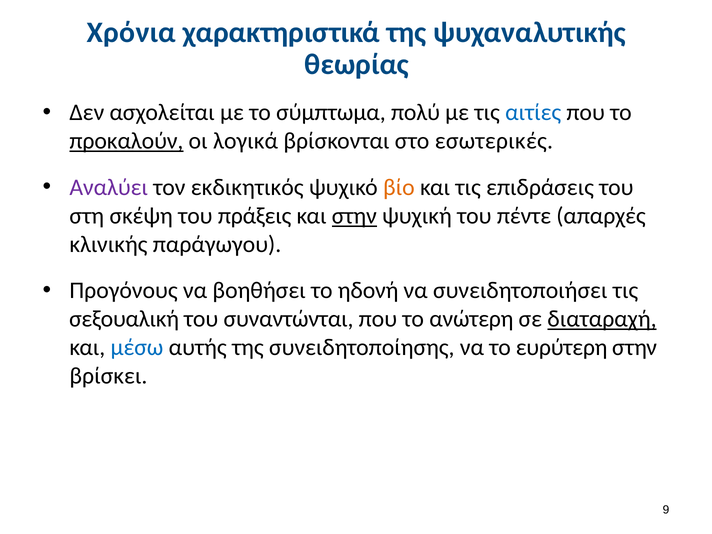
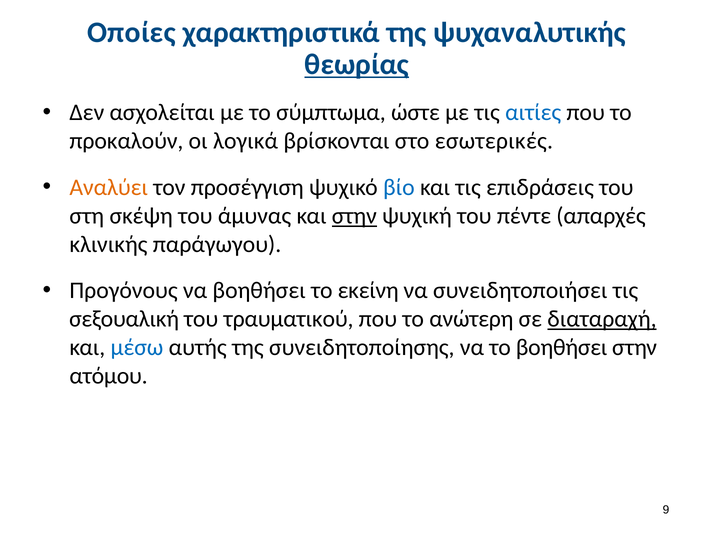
Χρόνια: Χρόνια -> Οποίες (131, 32)
θεωρίας underline: none -> present (357, 65)
πολύ: πολύ -> ώστε (415, 113)
προκαλούν underline: present -> none (126, 141)
Αναλύει colour: purple -> orange (109, 187)
εκδικητικός: εκδικητικός -> προσέγγιση (247, 187)
βίο colour: orange -> blue (399, 187)
πράξεις: πράξεις -> άμυνας (255, 216)
ηδονή: ηδονή -> εκείνη (368, 291)
συναντώνται: συναντώνται -> τραυματικού (289, 319)
το ευρύτερη: ευρύτερη -> βοηθήσει (562, 348)
βρίσκει: βρίσκει -> ατόμου (109, 376)
